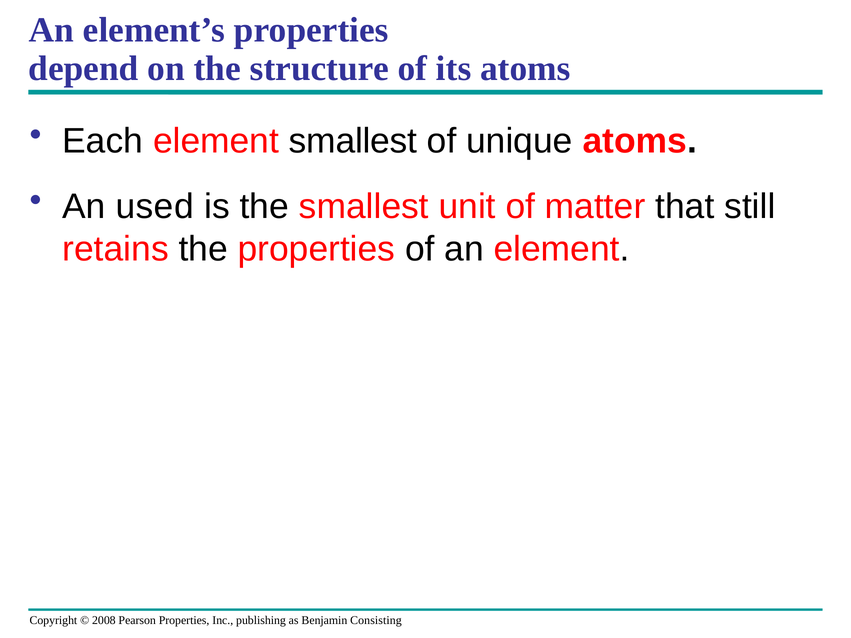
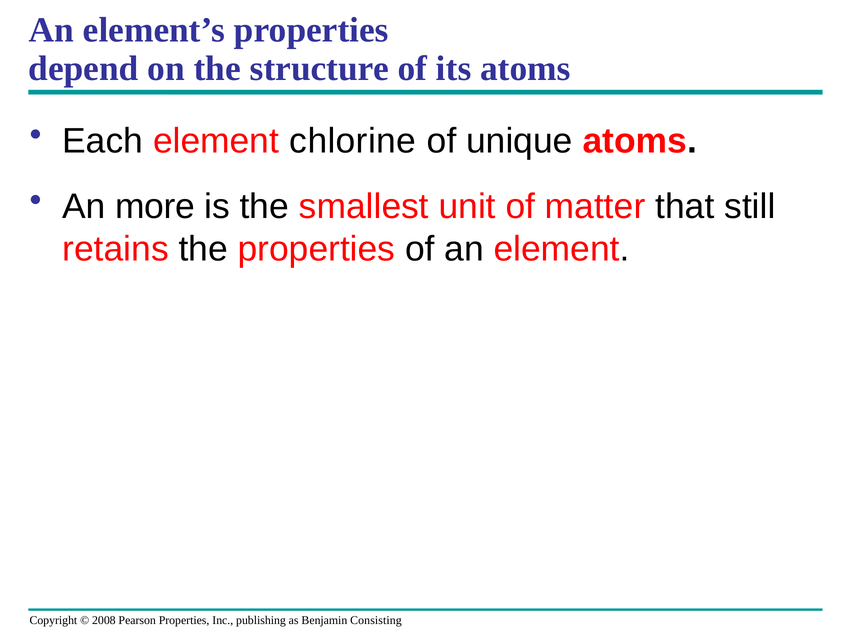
element smallest: smallest -> chlorine (353, 141)
used: used -> more (155, 206)
